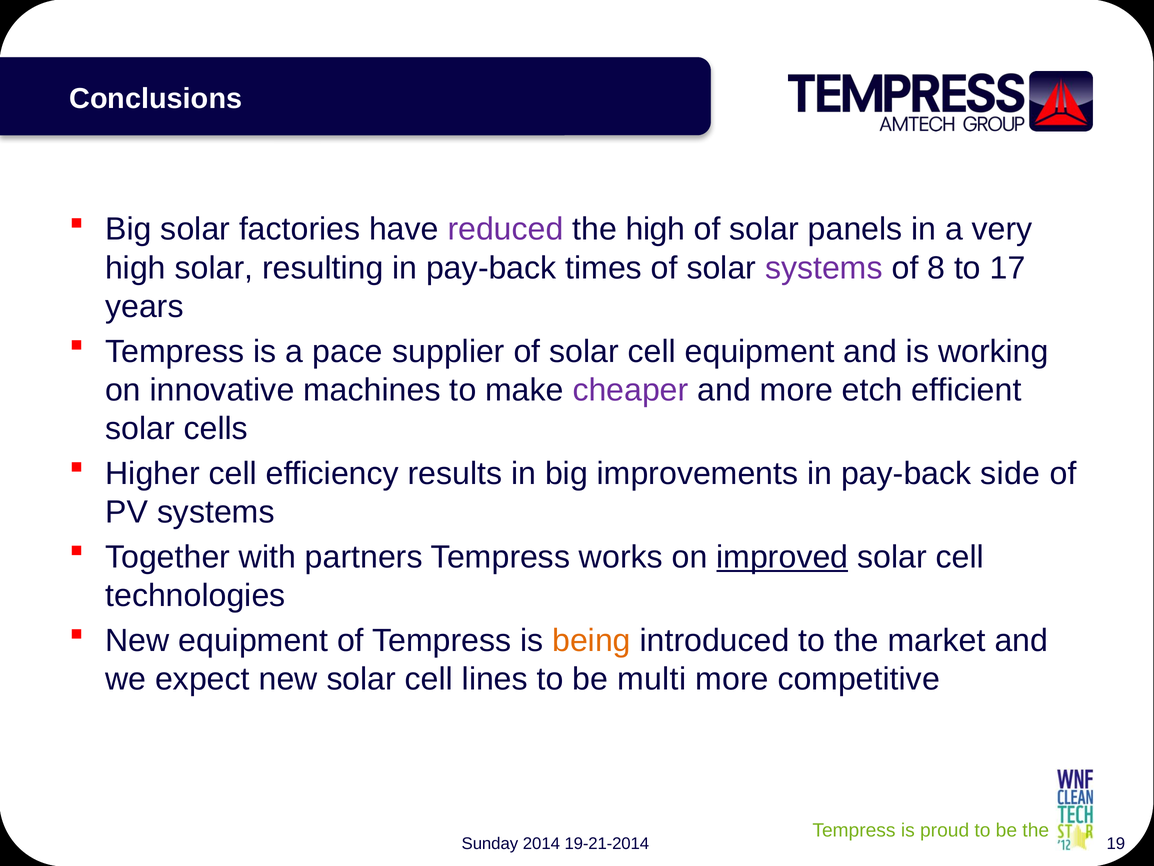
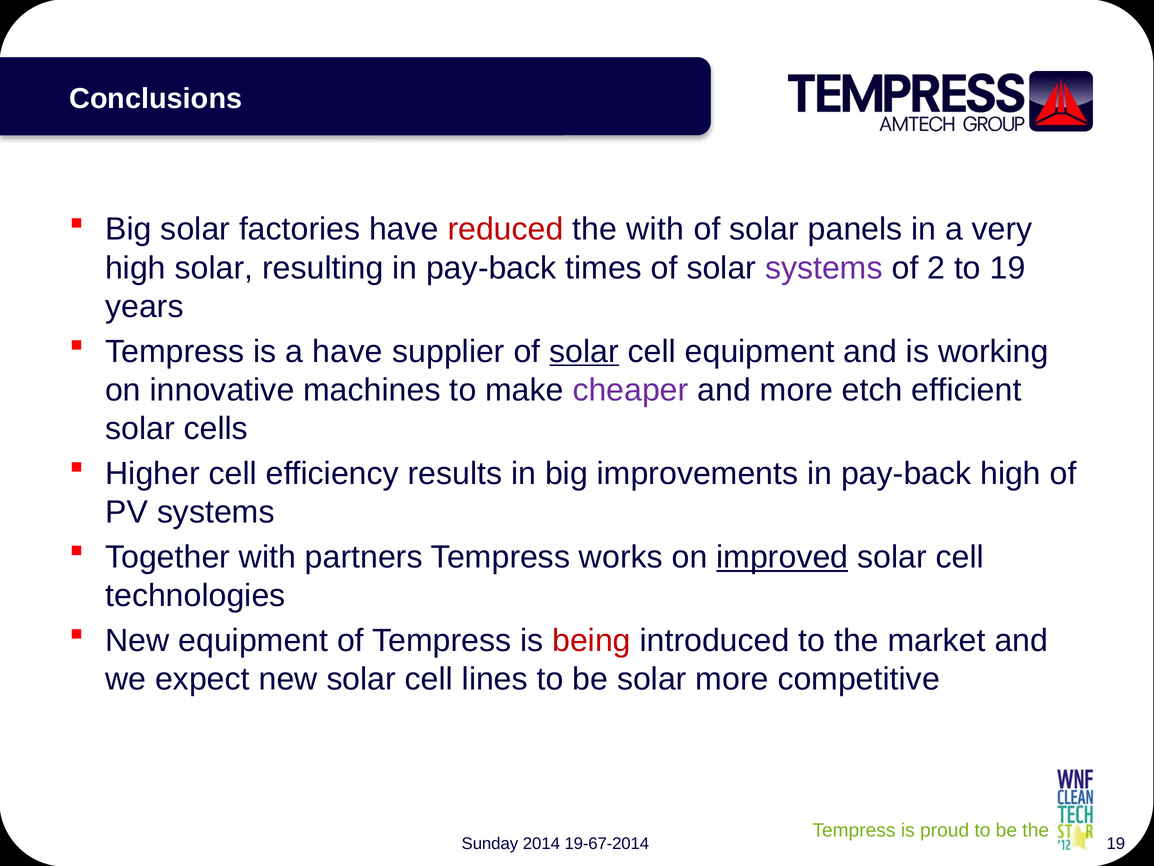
reduced colour: purple -> red (506, 229)
the high: high -> with (655, 229)
8: 8 -> 2 (936, 268)
to 17: 17 -> 19 (1008, 268)
a pace: pace -> have (348, 351)
solar underline: none -> present (584, 351)
pay-back side: side -> high (1011, 473)
being colour: orange -> red (592, 640)
be multi: multi -> solar (652, 679)
19-21-2014: 19-21-2014 -> 19-67-2014 (607, 843)
